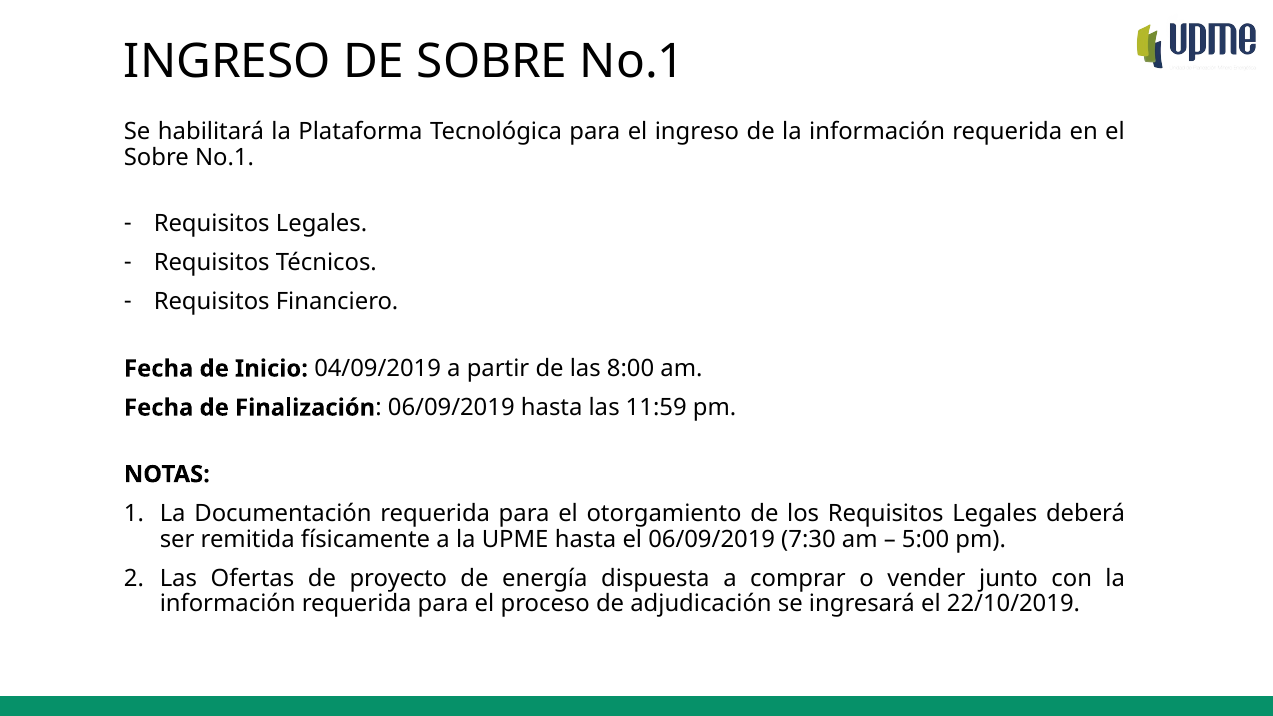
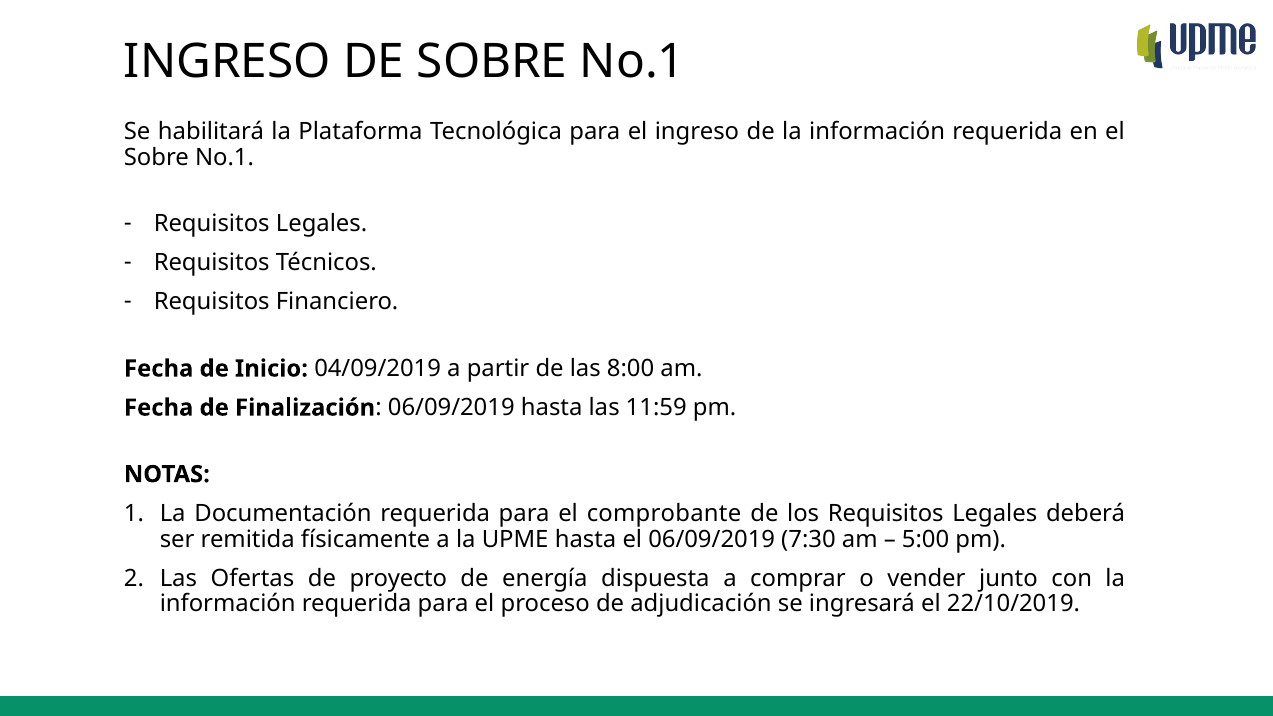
otorgamiento: otorgamiento -> comprobante (664, 513)
